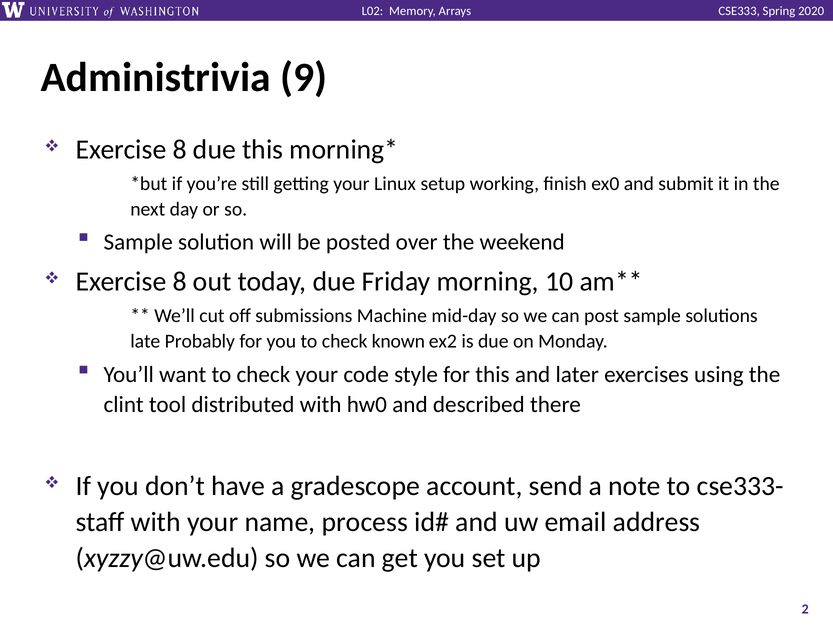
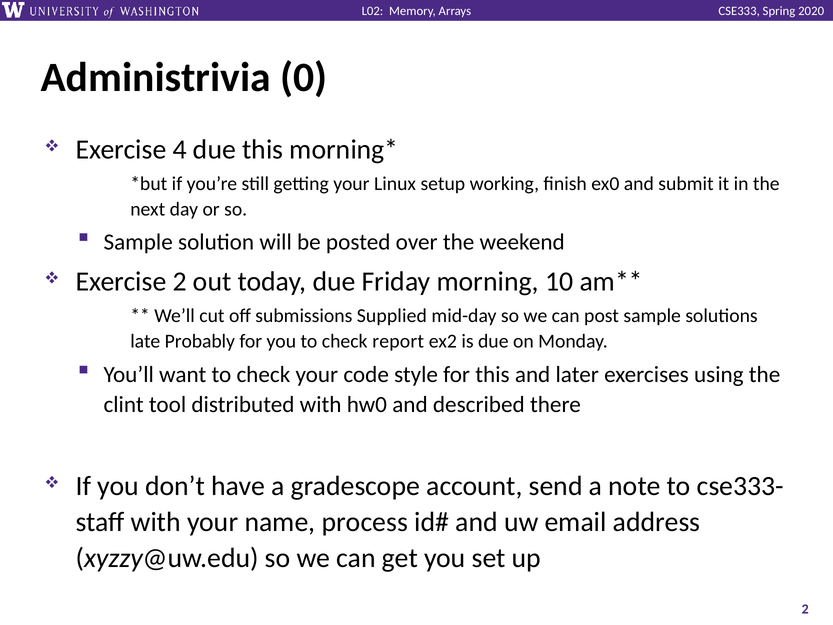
9: 9 -> 0 (304, 77)
8: 8 -> 4 (180, 150)
8: 8 -> 2 (180, 282)
Machine: Machine -> Supplied (392, 316)
known: known -> report (398, 341)
